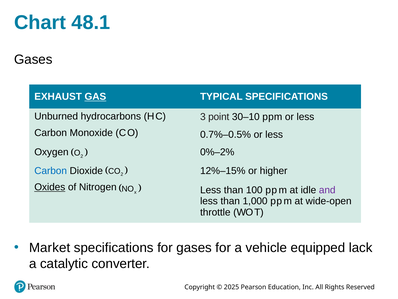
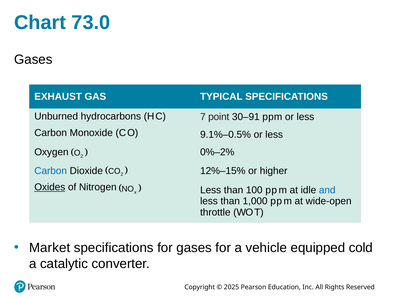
48.1: 48.1 -> 73.0 (91, 22)
GAS underline: present -> none (95, 96)
3: 3 -> 7 (203, 117)
30–10: 30–10 -> 30–91 (246, 117)
0.7%–0.5%: 0.7%–0.5% -> 9.1%–0.5% (226, 134)
and colour: purple -> blue (327, 190)
lack: lack -> cold (361, 247)
